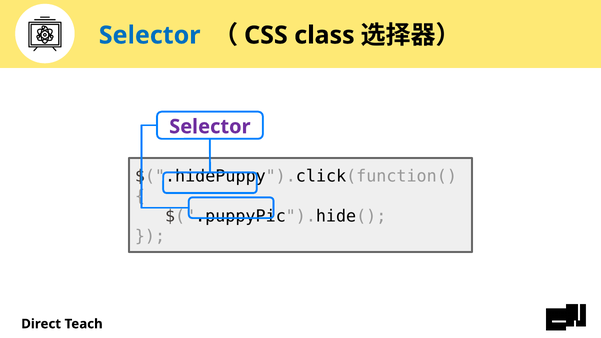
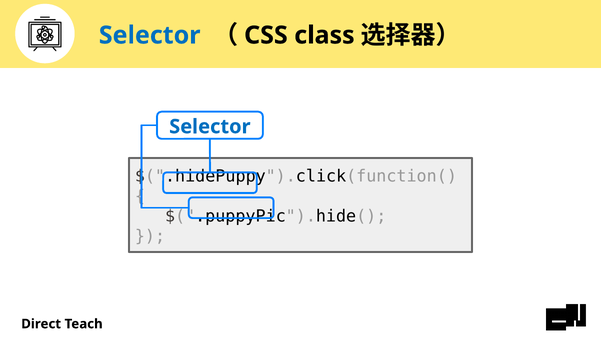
Selector colour: purple -> blue (210, 127)
